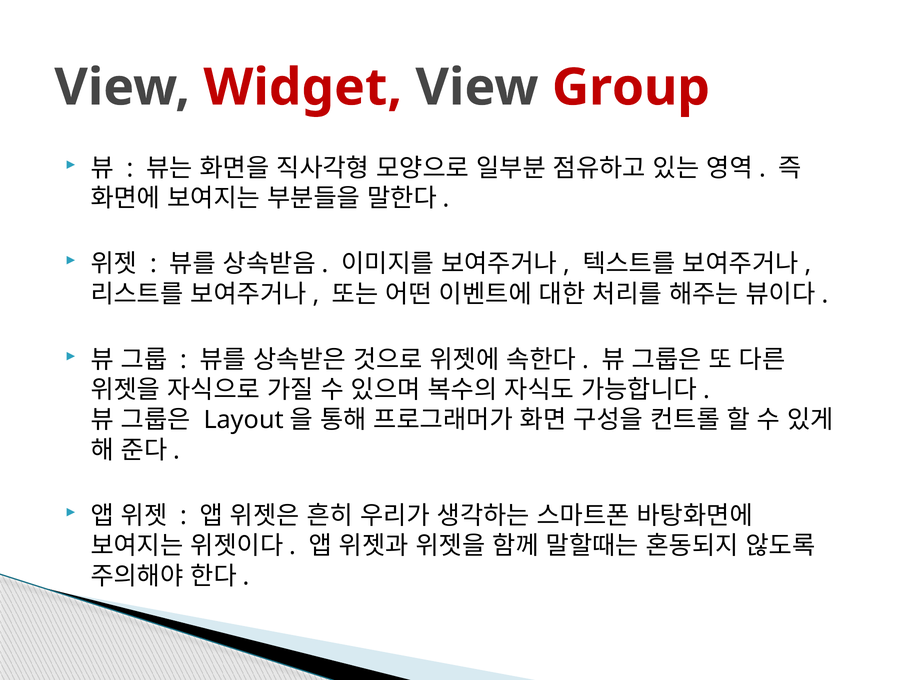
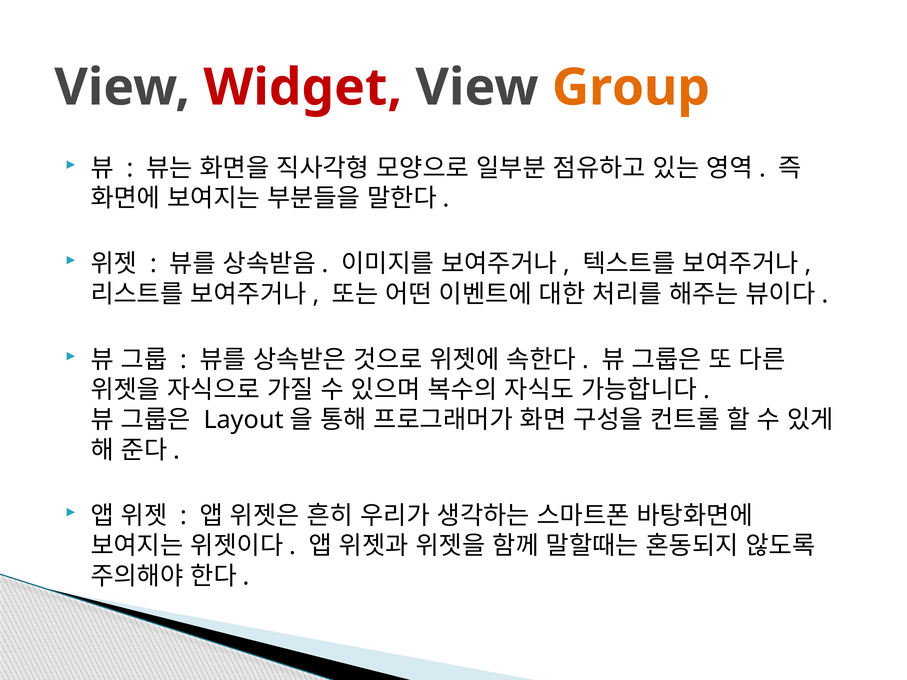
Group colour: red -> orange (631, 88)
